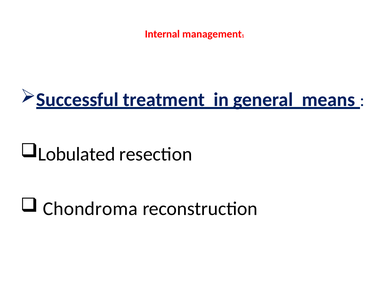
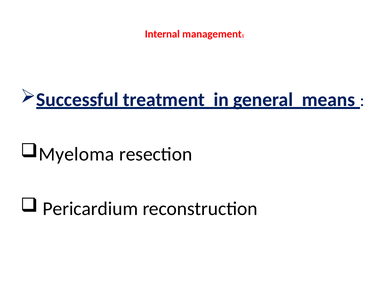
Lobulated: Lobulated -> Myeloma (76, 154)
Chondroma: Chondroma -> Pericardium (90, 209)
